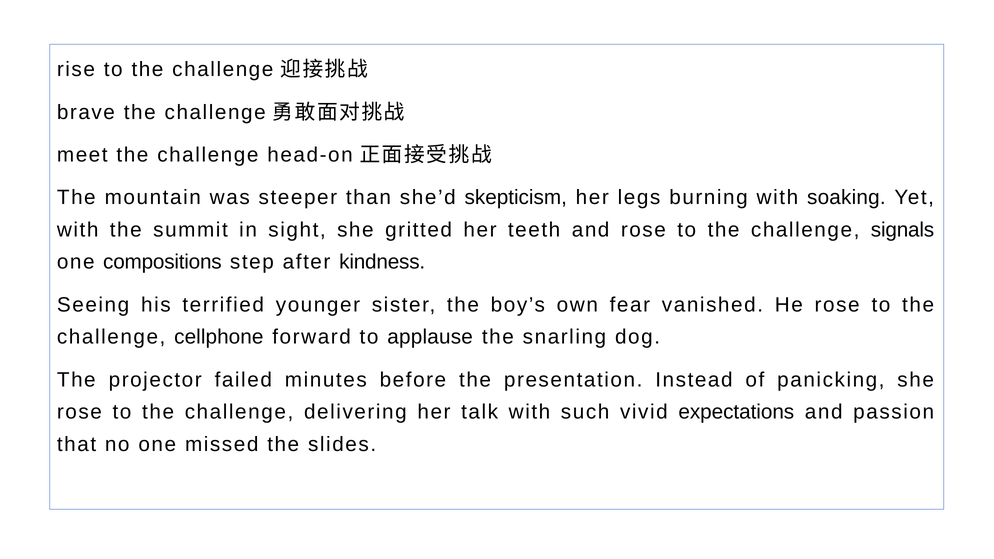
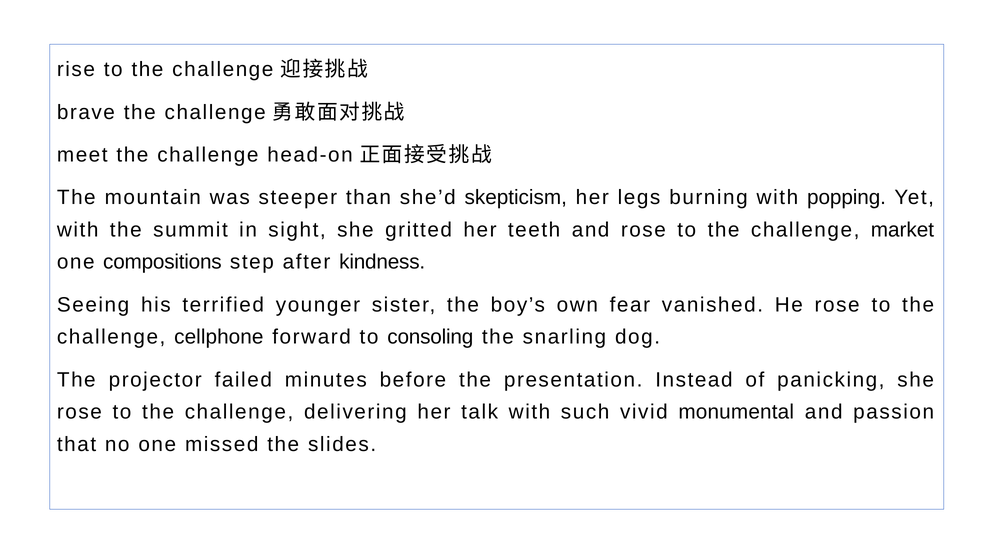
soaking: soaking -> popping (847, 198)
signals: signals -> market (902, 230)
applause: applause -> consoling (430, 337)
expectations: expectations -> monumental (736, 412)
